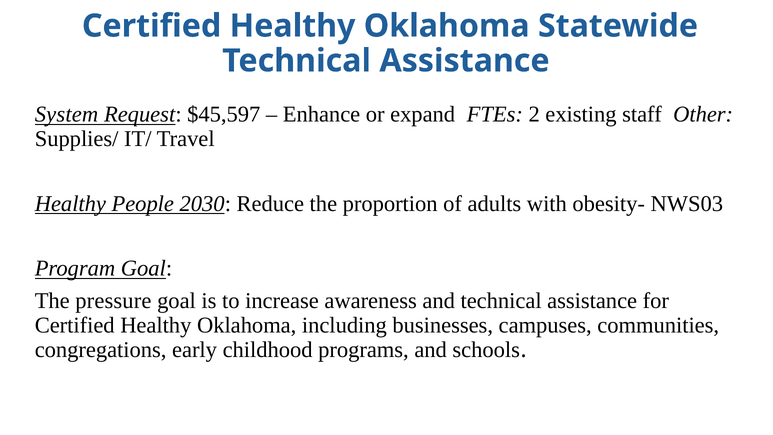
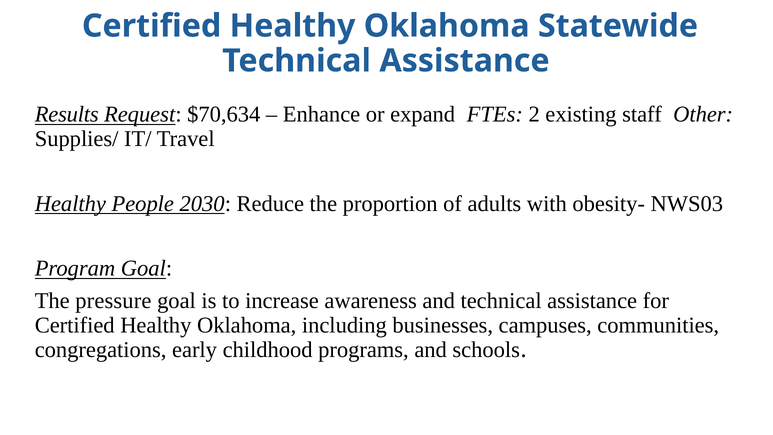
System: System -> Results (67, 114)
$45,597: $45,597 -> $70,634 (224, 114)
